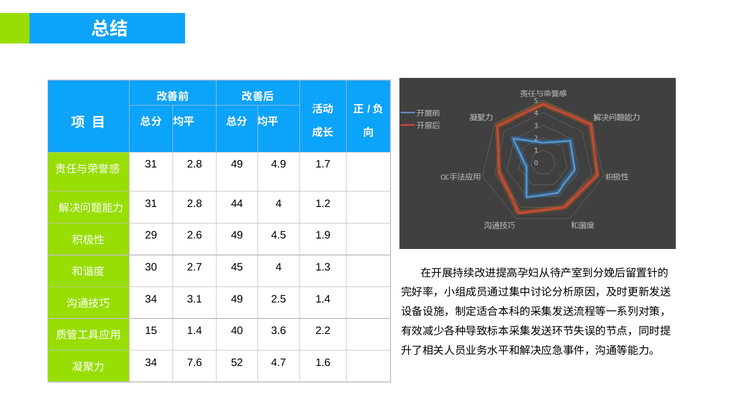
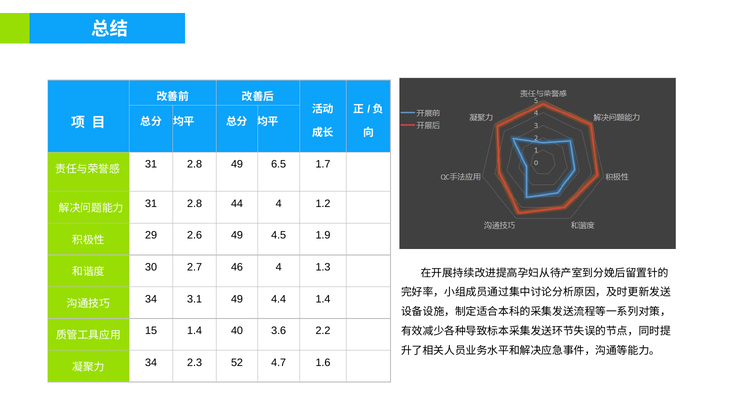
4.9: 4.9 -> 6.5 (279, 164)
45: 45 -> 46 (237, 267)
2.5: 2.5 -> 4.4 (279, 299)
7.6: 7.6 -> 2.3 (195, 363)
